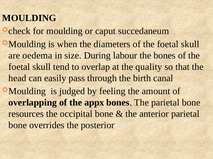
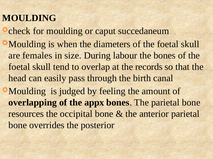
oedema: oedema -> females (37, 56)
quality: quality -> records (149, 67)
